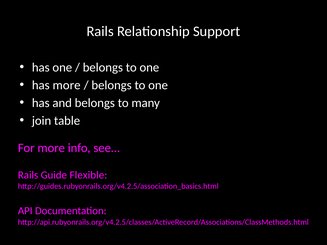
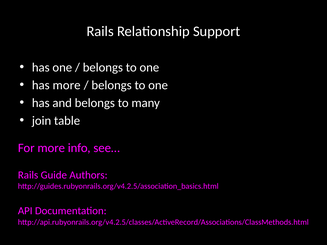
Flexible: Flexible -> Authors (88, 175)
